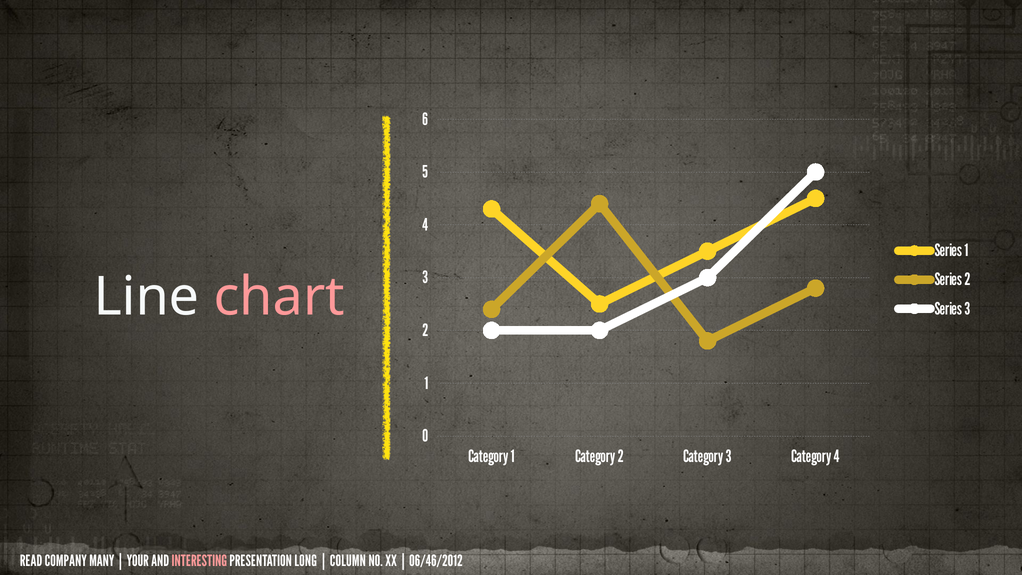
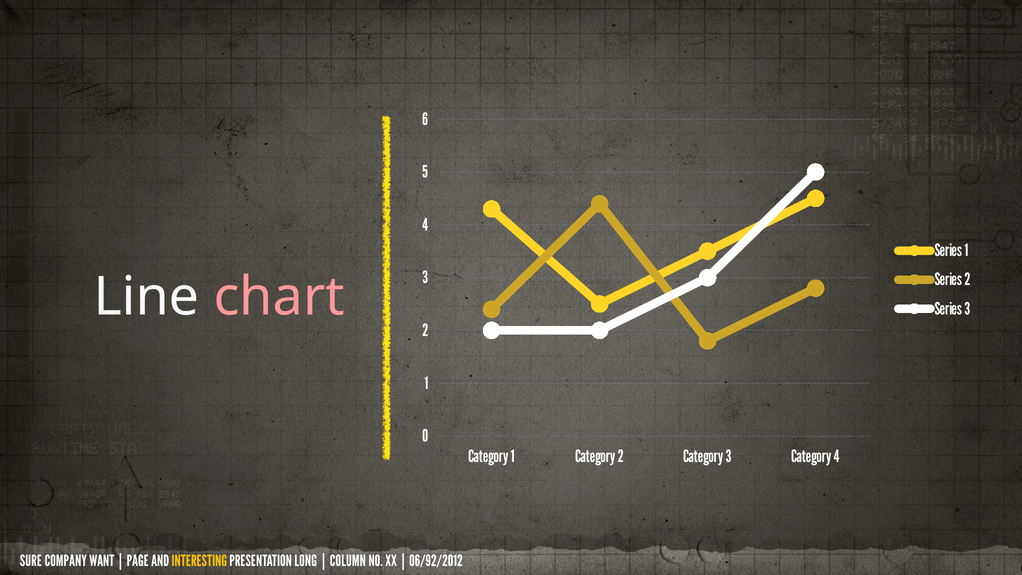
READ: READ -> SURE (31, 561)
MANY: MANY -> WANT (102, 561)
YOUR: YOUR -> PAGE (138, 561)
INTERESTING colour: pink -> yellow (199, 561)
06/46/2012: 06/46/2012 -> 06/92/2012 (436, 561)
